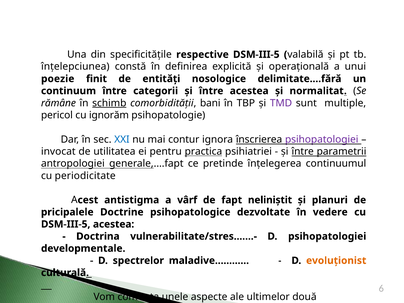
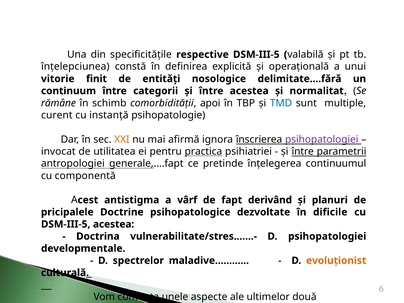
poezie: poezie -> vitorie (58, 79)
schimb underline: present -> none (109, 103)
bani: bani -> apoi (210, 103)
TMD colour: purple -> blue (281, 103)
pericol: pericol -> curent (57, 115)
ignorăm: ignorăm -> instanță (109, 115)
XXI colour: blue -> orange (122, 139)
contur: contur -> afirmă (184, 139)
periodicitate: periodicitate -> componentă (85, 176)
neliniștit: neliniștit -> derivând (270, 200)
vedere: vedere -> dificile (330, 212)
